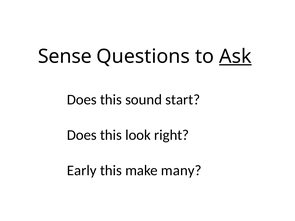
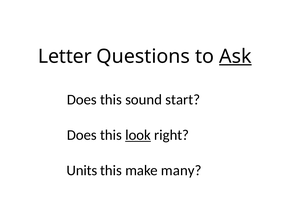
Sense: Sense -> Letter (65, 56)
look underline: none -> present (138, 135)
Early: Early -> Units (82, 171)
